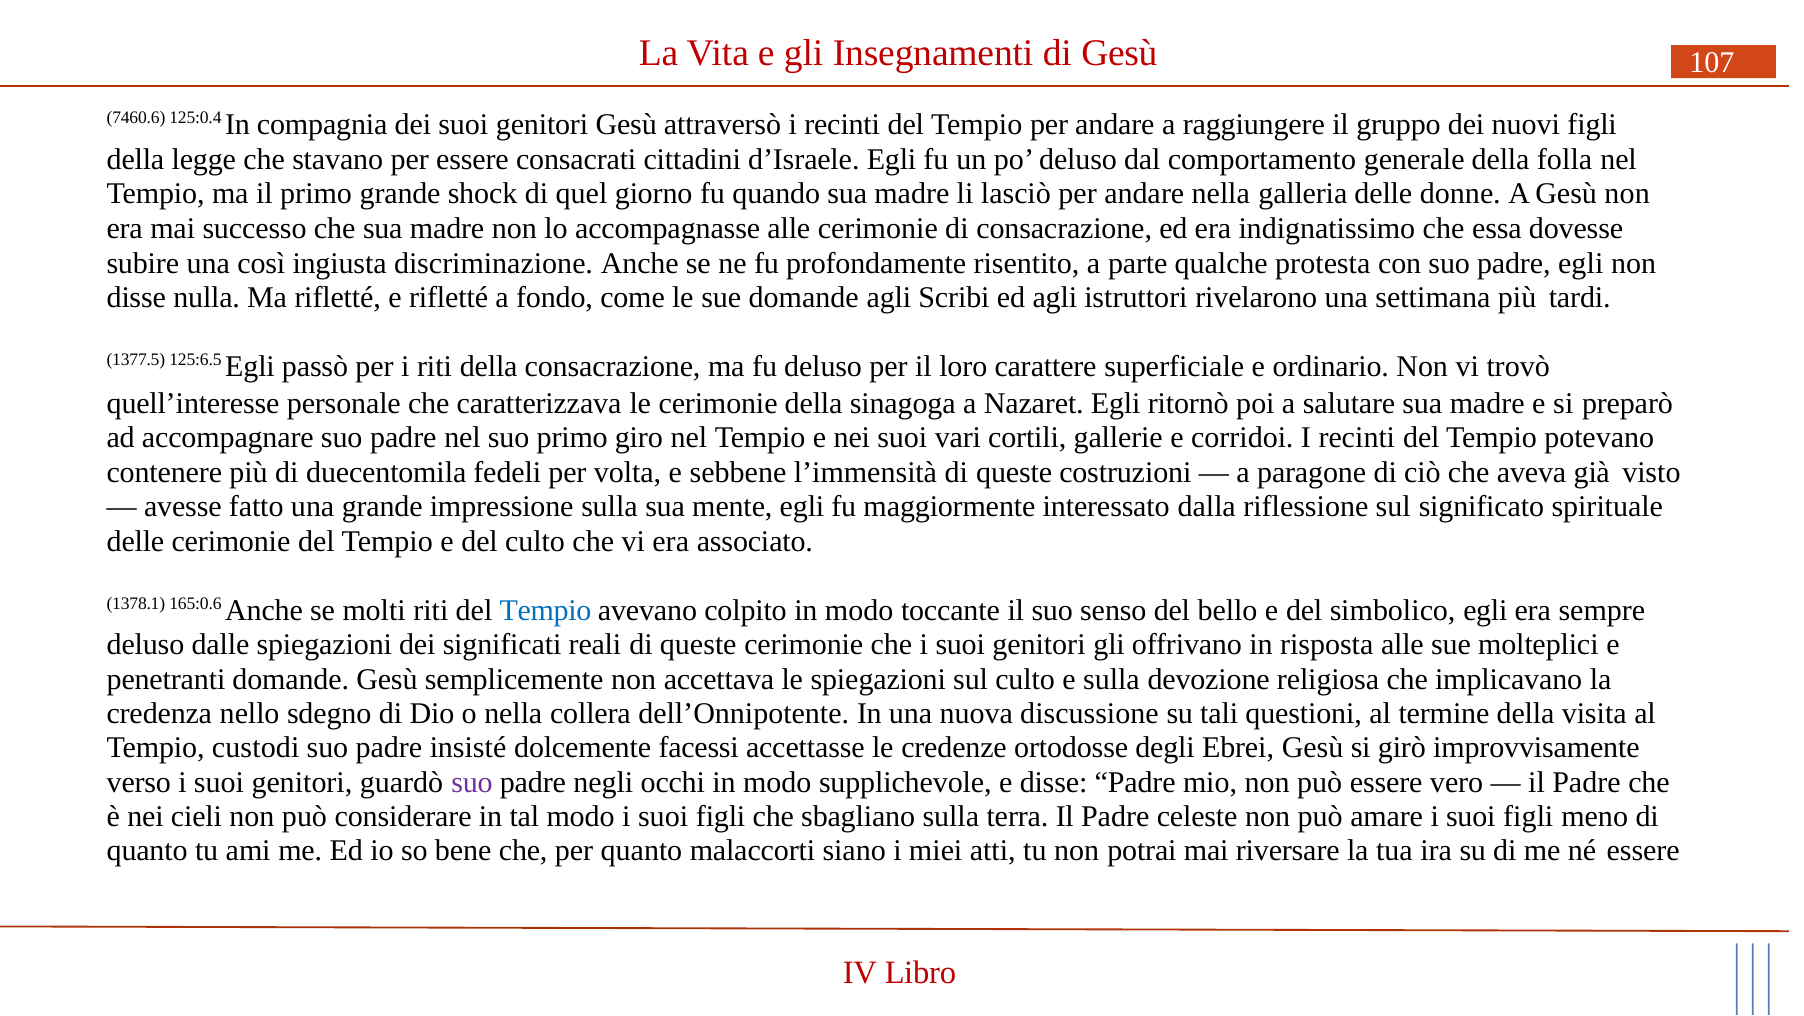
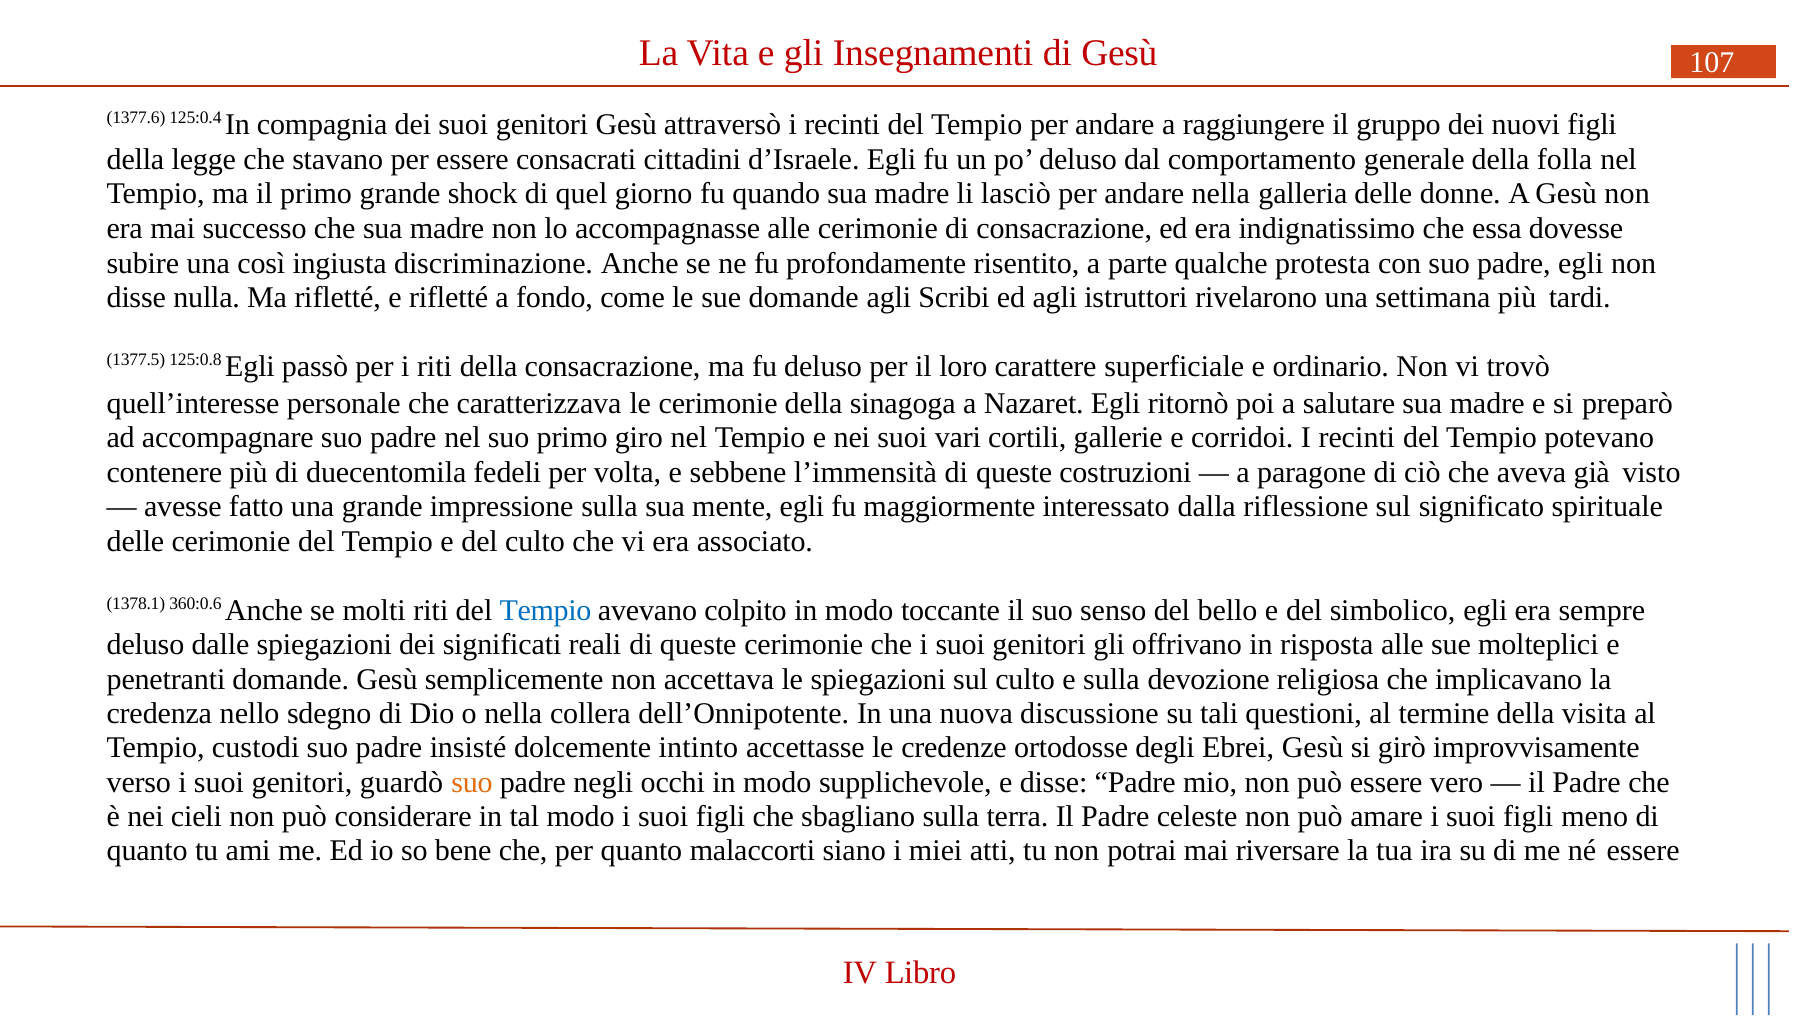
7460.6: 7460.6 -> 1377.6 (136, 118)
125:6.5: 125:6.5 -> 125:0.8 (195, 360)
165:0.6: 165:0.6 -> 360:0.6 (195, 603)
facessi: facessi -> intinto (698, 748)
suo colour: purple -> orange (472, 782)
